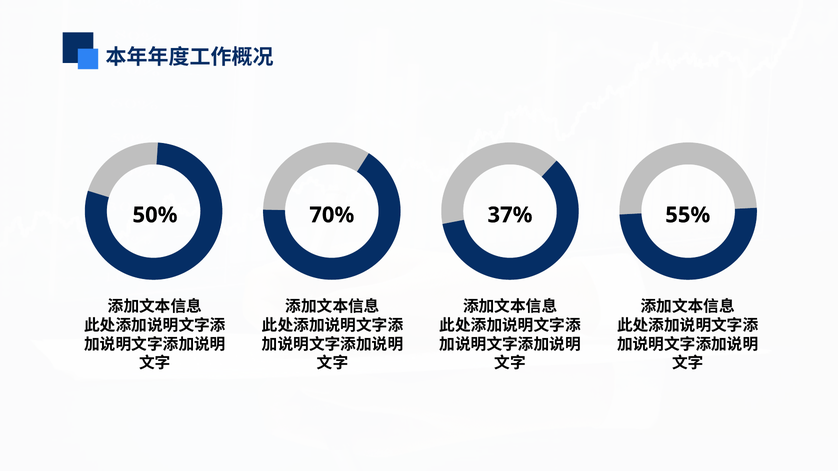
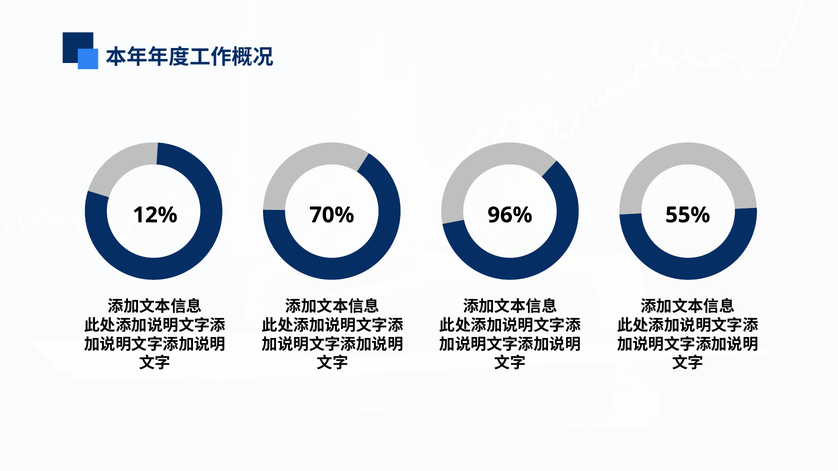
50%: 50% -> 12% (155, 215)
37%: 37% -> 96% (510, 215)
